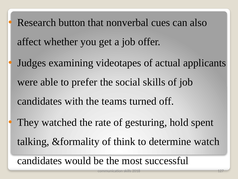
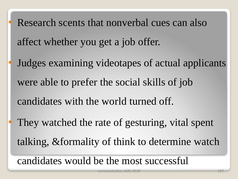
button: button -> scents (72, 23)
teams: teams -> world (114, 101)
hold: hold -> vital (179, 122)
